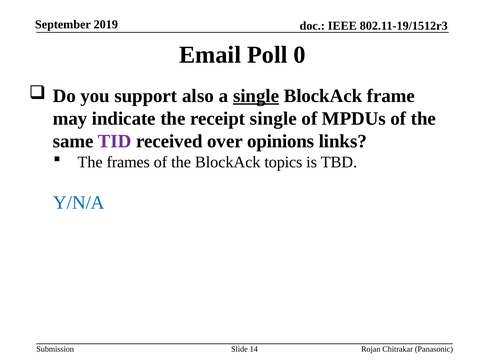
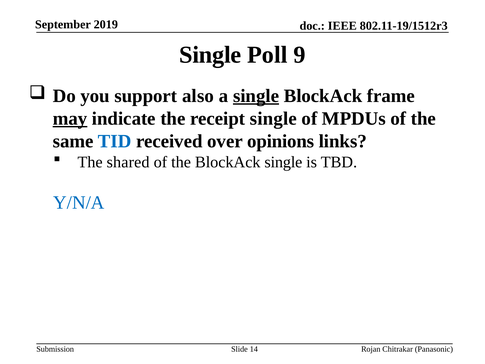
Email: Email -> Single (210, 55)
0: 0 -> 9 (300, 55)
may underline: none -> present (70, 118)
TID colour: purple -> blue (115, 141)
frames: frames -> shared (128, 162)
BlockAck topics: topics -> single (283, 162)
